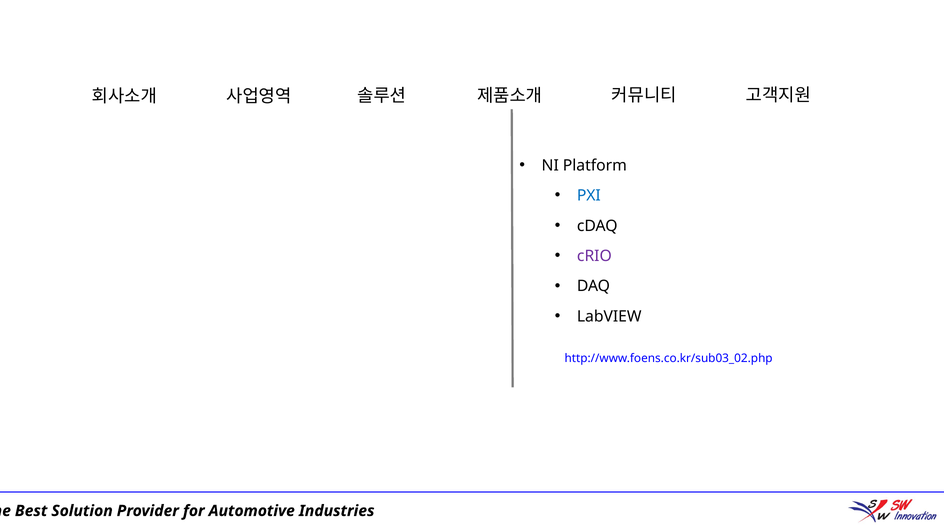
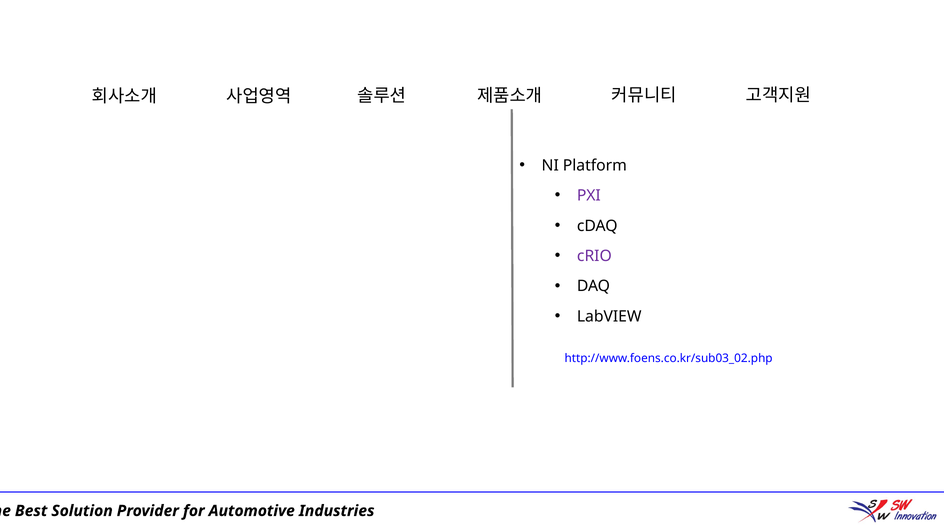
PXI colour: blue -> purple (589, 196)
